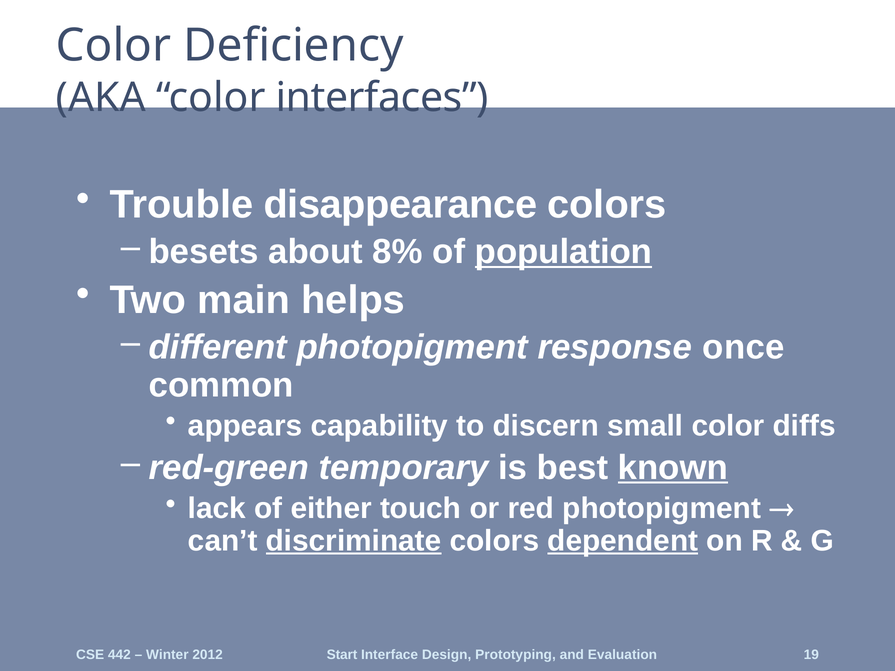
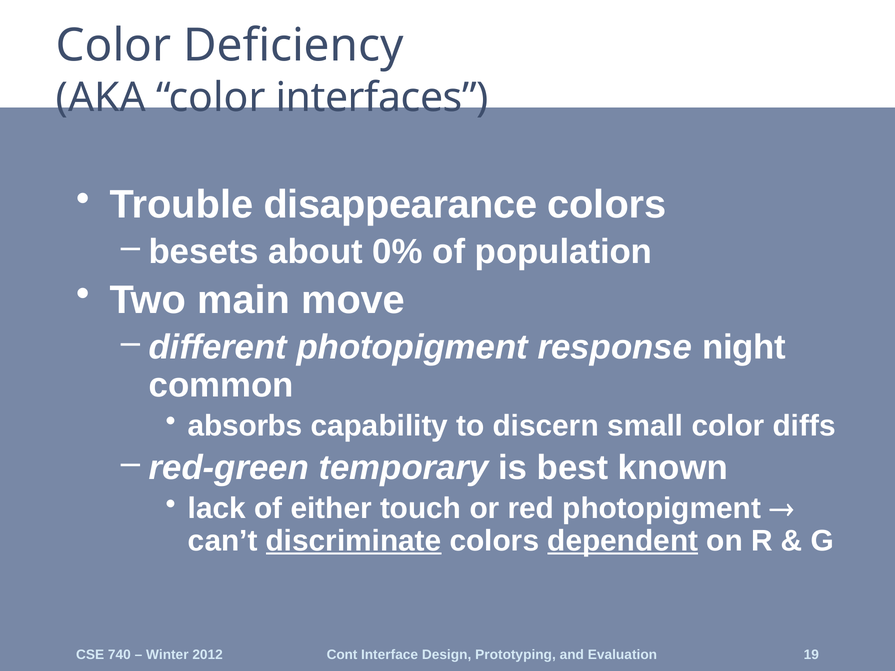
8%: 8% -> 0% (398, 252)
population underline: present -> none (564, 252)
helps: helps -> move (353, 300)
once: once -> night (744, 348)
appears: appears -> absorbs (245, 426)
known underline: present -> none (673, 468)
442: 442 -> 740 (119, 655)
Start: Start -> Cont (342, 655)
